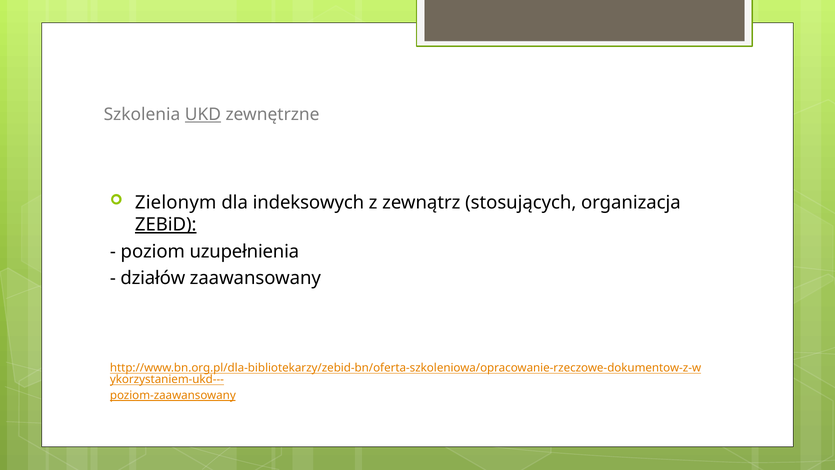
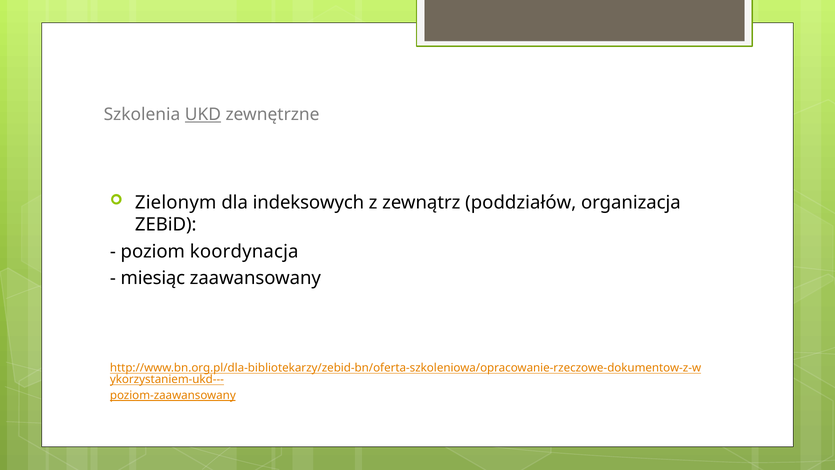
stosujących: stosujących -> poddziałów (521, 202)
ZEBiD underline: present -> none (166, 225)
uzupełnienia: uzupełnienia -> koordynacja (244, 251)
działów: działów -> miesiąc (153, 278)
